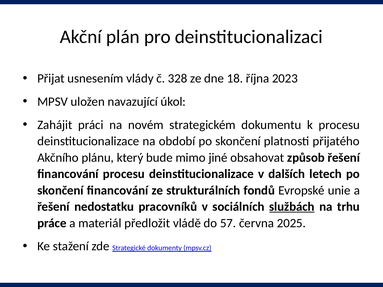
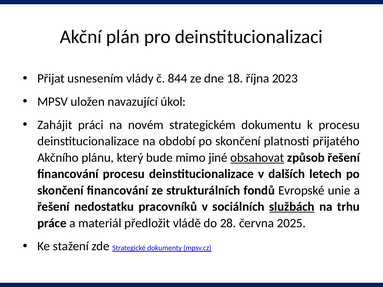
328: 328 -> 844 (178, 79)
obsahovat underline: none -> present (257, 158)
57: 57 -> 28 (228, 223)
